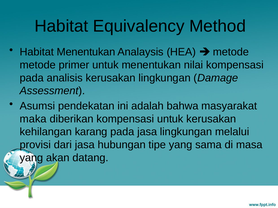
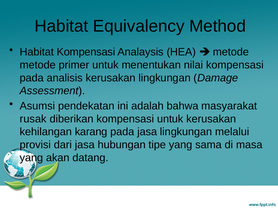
Habitat Menentukan: Menentukan -> Kompensasi (86, 52)
maka: maka -> rusak (33, 119)
